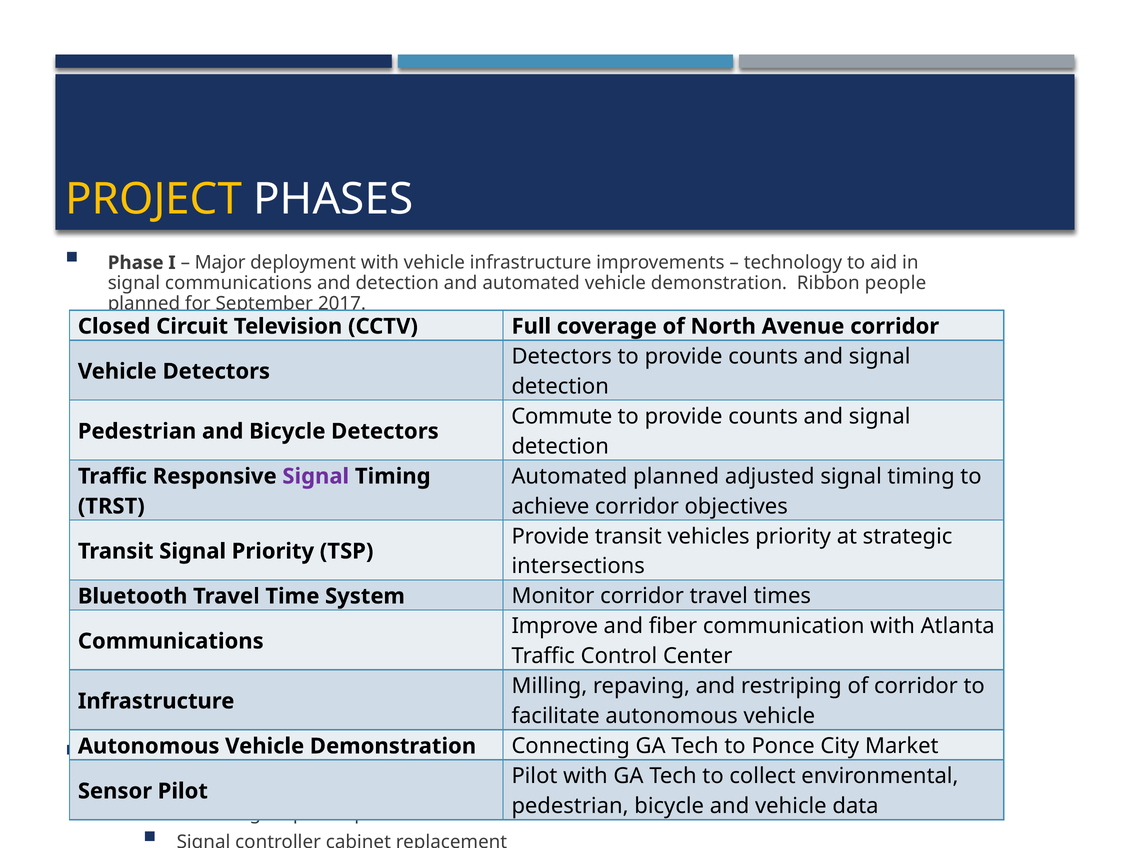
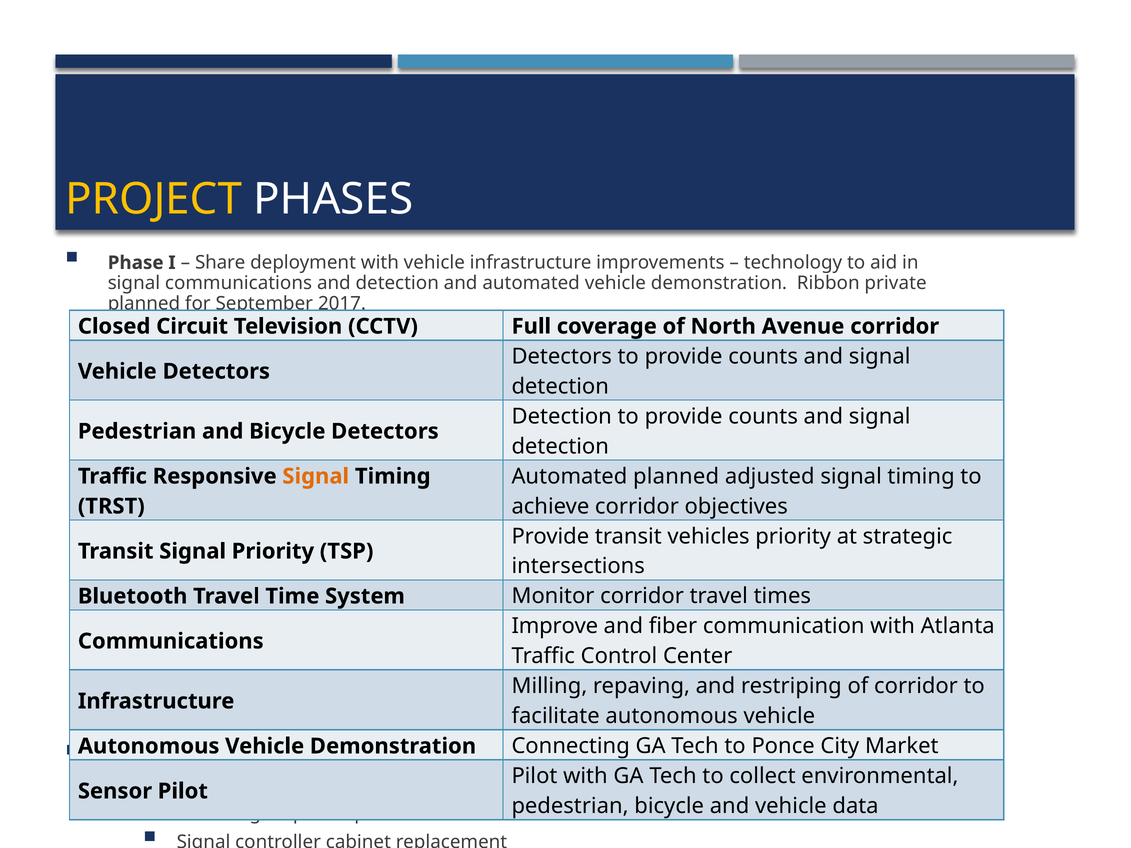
Major: Major -> Share (220, 263)
people: people -> private (896, 283)
Commute: Commute -> Detection (562, 416)
Signal colour: purple -> orange (316, 476)
